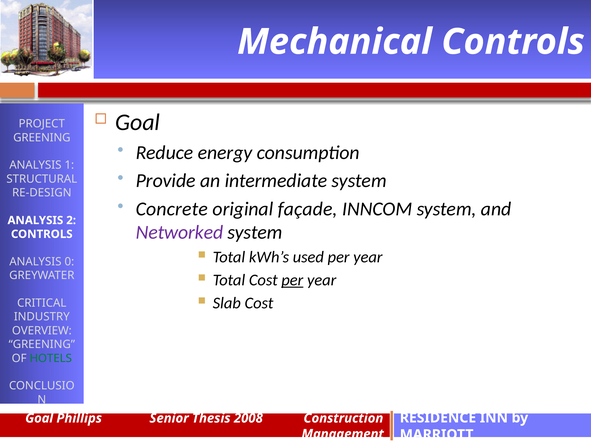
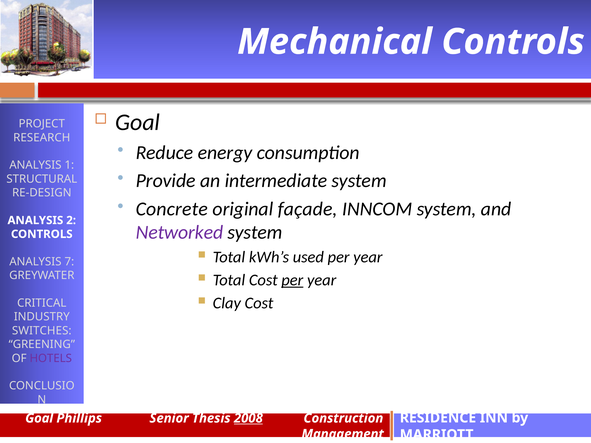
GREENING: GREENING -> RESEARCH (42, 138)
0: 0 -> 7 (69, 262)
Slab: Slab -> Clay (227, 303)
OVERVIEW: OVERVIEW -> SWITCHES (42, 331)
HOTELS colour: green -> purple (51, 358)
2008 underline: none -> present (248, 418)
